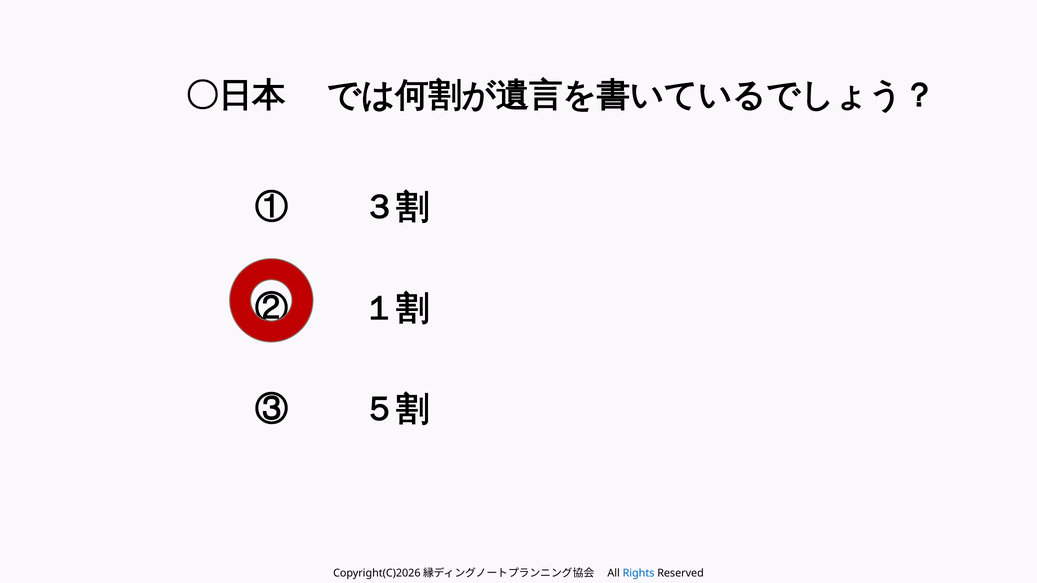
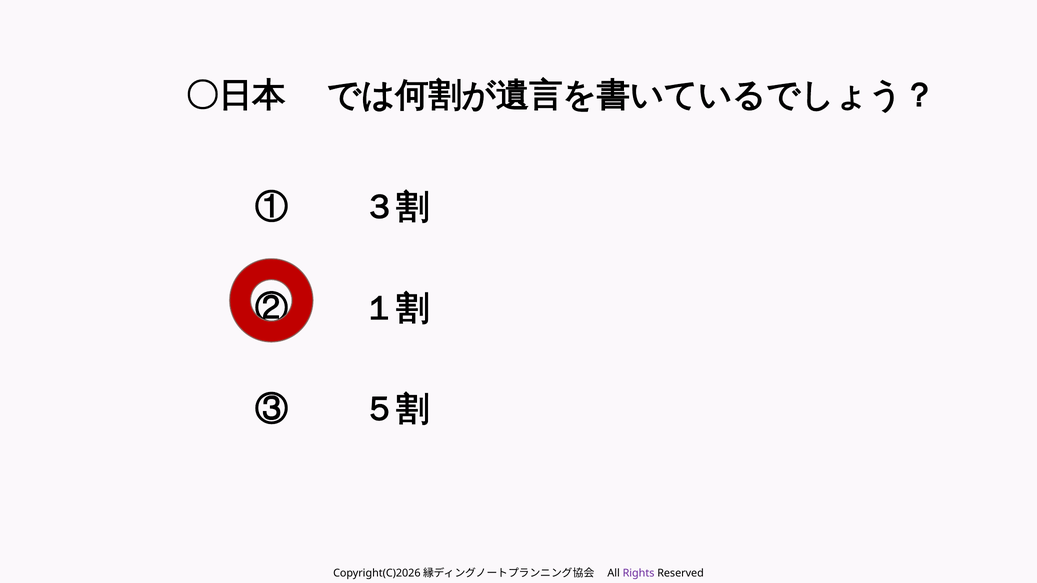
Rights colour: blue -> purple (639, 574)
